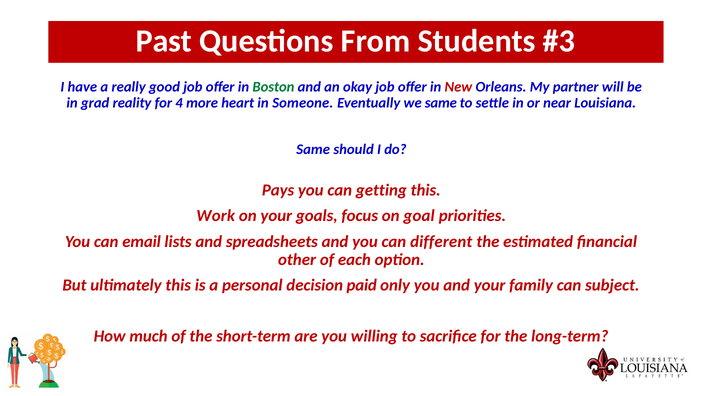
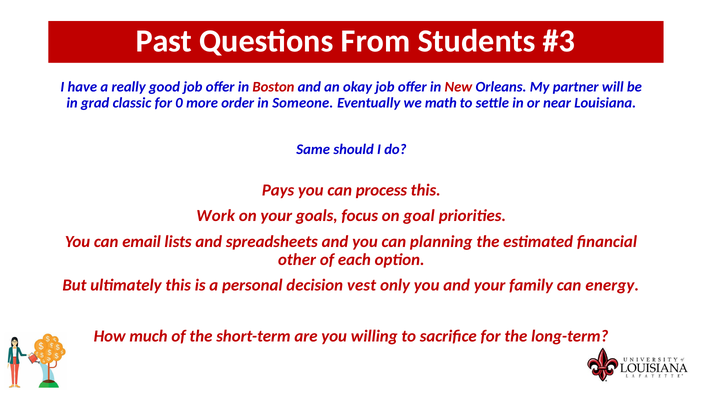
Boston colour: green -> red (273, 87)
reality: reality -> classic (132, 103)
4: 4 -> 0 (179, 103)
heart: heart -> order (238, 103)
we same: same -> math (441, 103)
getting: getting -> process (381, 190)
different: different -> planning (441, 241)
paid: paid -> vest (362, 285)
subject: subject -> energy (612, 285)
